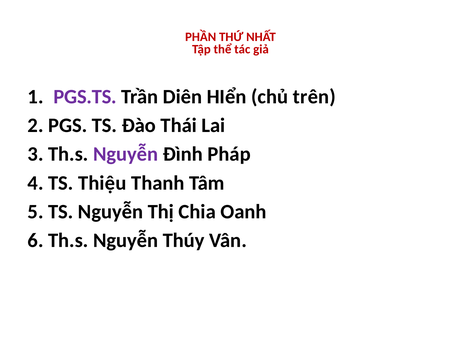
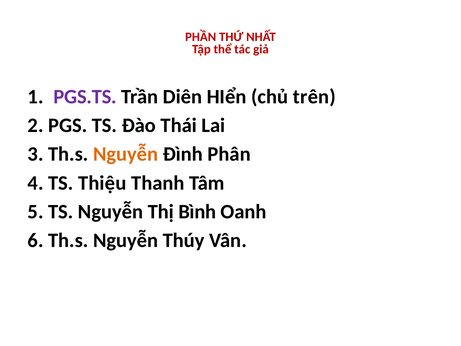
Nguyễn colour: purple -> orange (126, 154)
Pháp: Pháp -> Phân (229, 154)
Chia: Chia -> Bình (197, 211)
